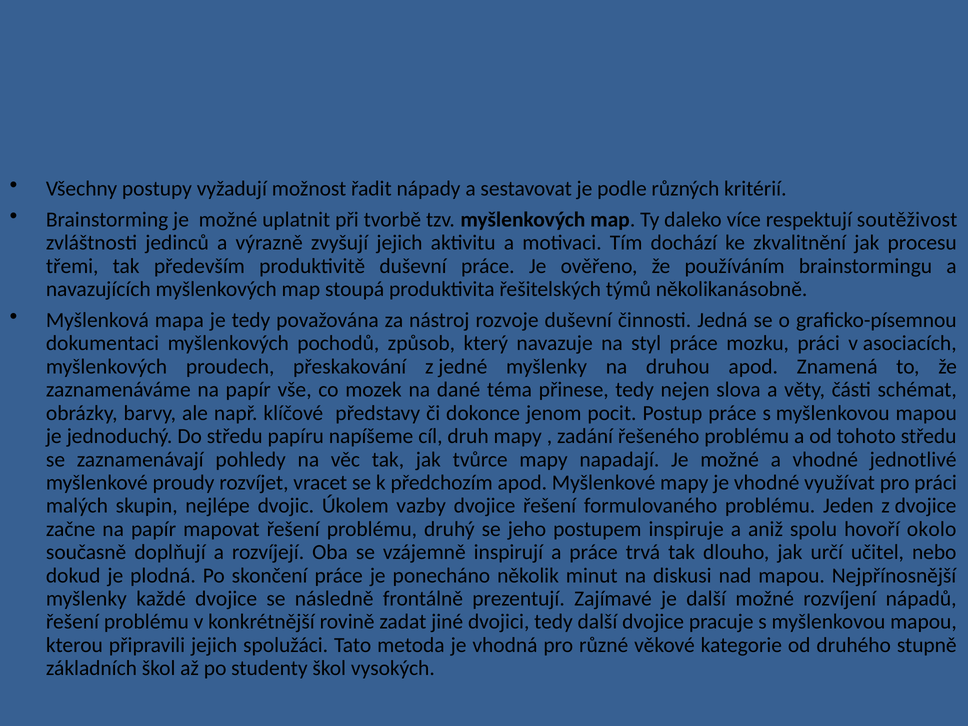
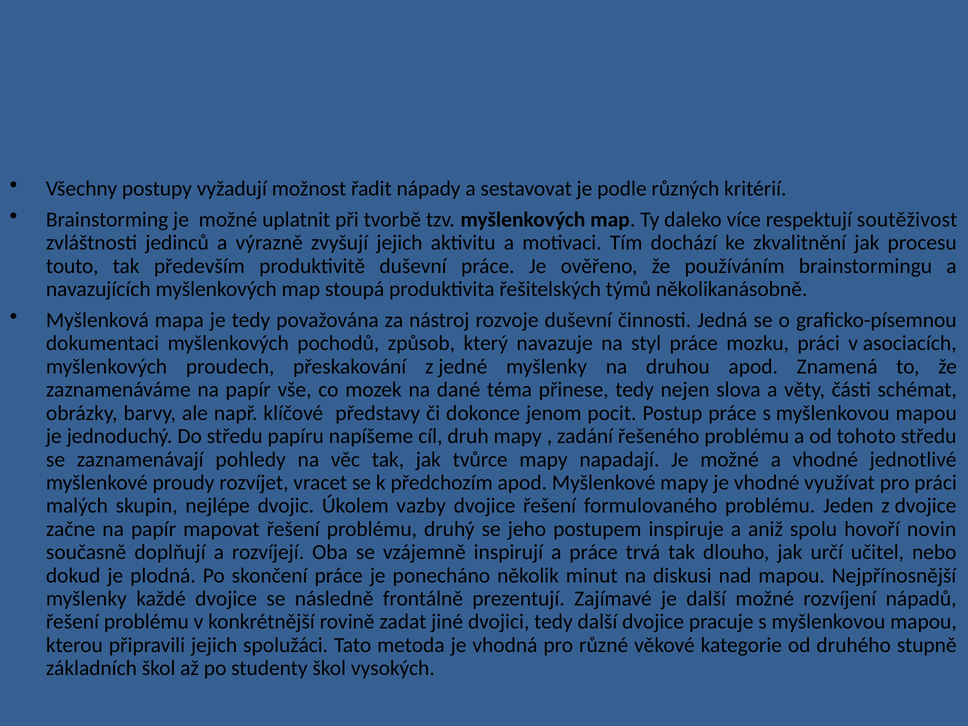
třemi: třemi -> touto (72, 266)
okolo: okolo -> novin (932, 529)
